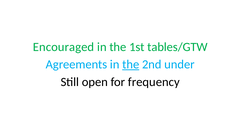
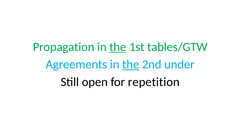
Encouraged: Encouraged -> Propagation (64, 47)
the underline: none -> present (118, 47)
frequency: frequency -> repetition (154, 82)
